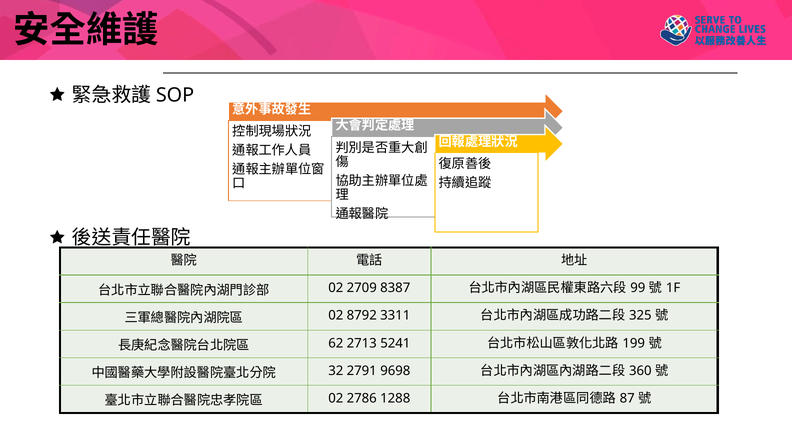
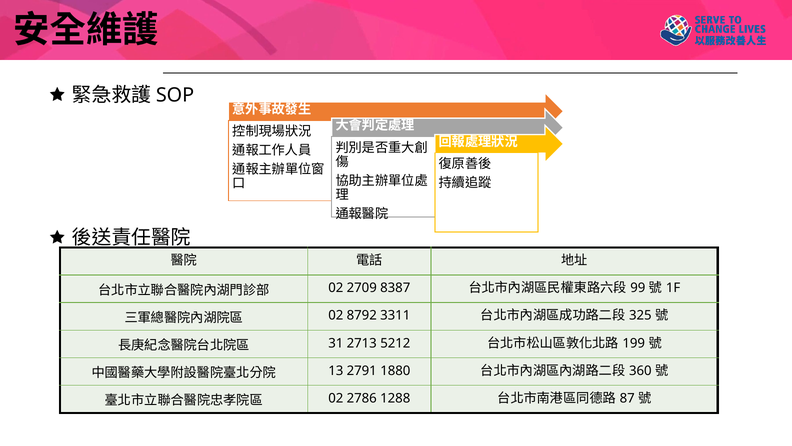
62: 62 -> 31 (336, 343)
5241: 5241 -> 5212 (395, 343)
32: 32 -> 13 (336, 370)
9698: 9698 -> 1880 (395, 370)
